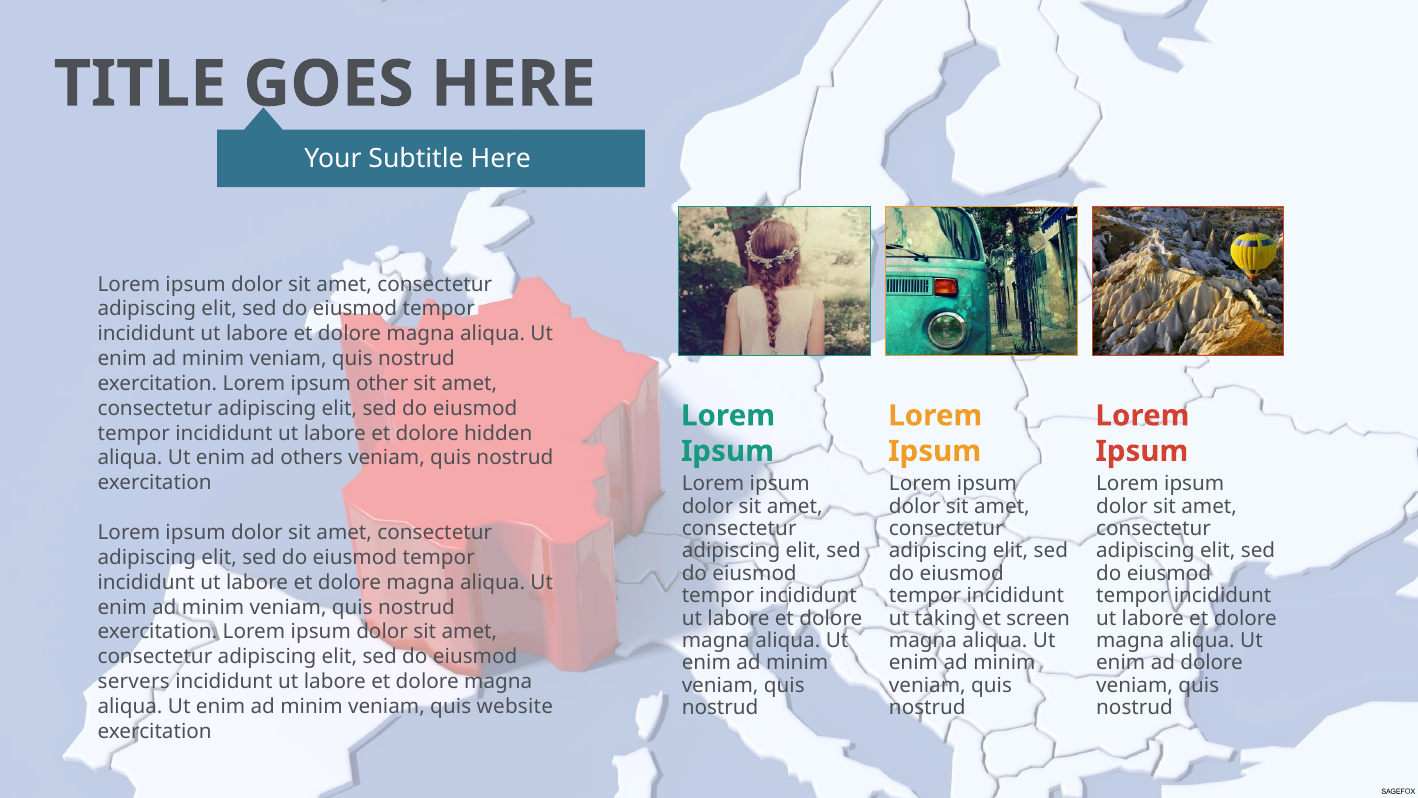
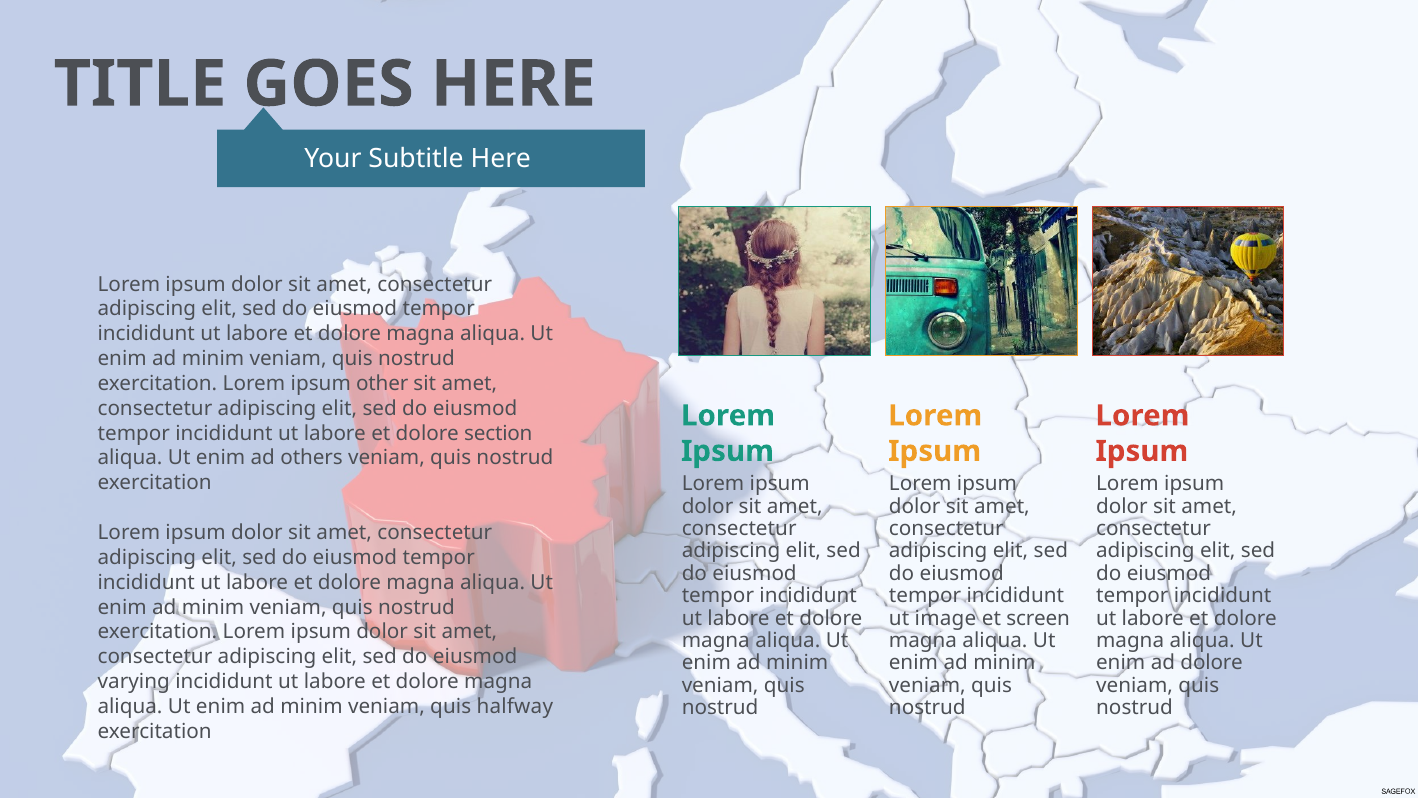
hidden: hidden -> section (498, 433)
taking: taking -> image (945, 618)
servers: servers -> varying (134, 681)
website: website -> halfway (515, 706)
